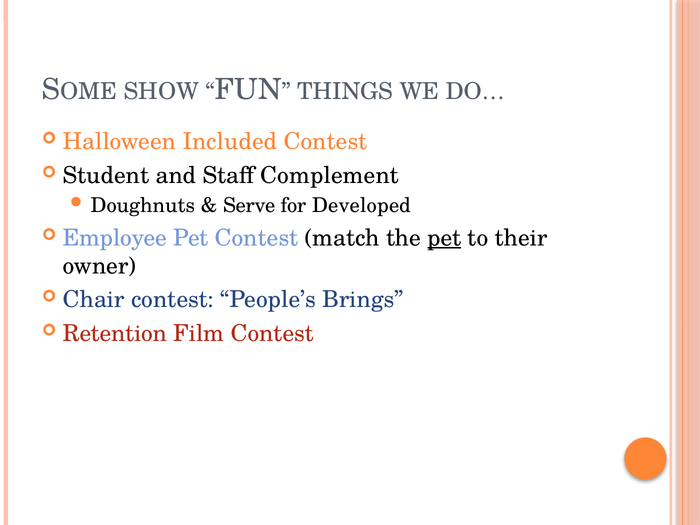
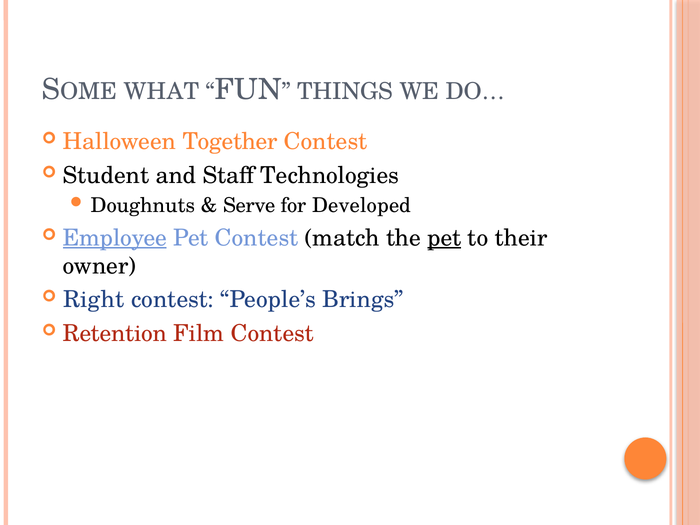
SHOW: SHOW -> WHAT (161, 92)
Included: Included -> Together (230, 142)
Complement: Complement -> Technologies (330, 175)
Employee underline: none -> present (115, 238)
Chair: Chair -> Right (94, 300)
